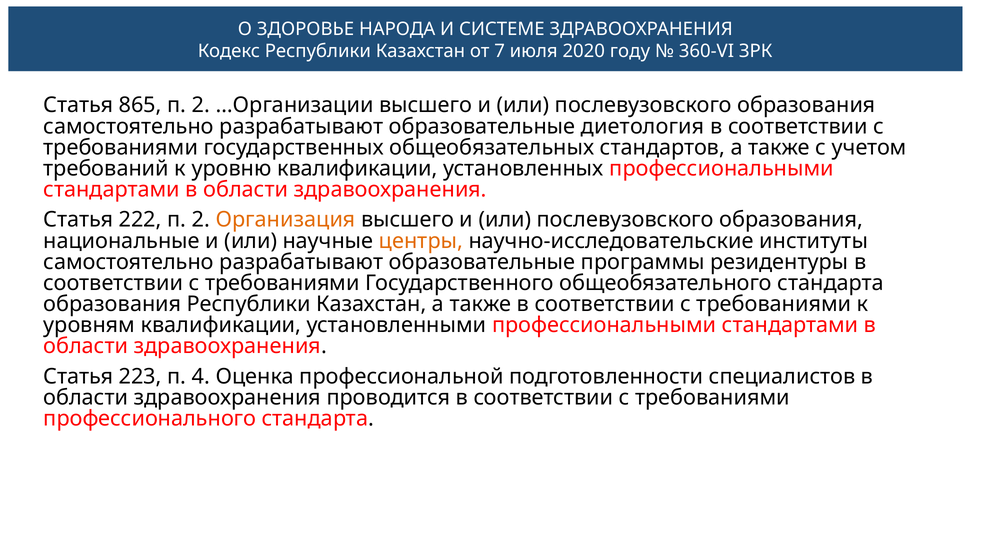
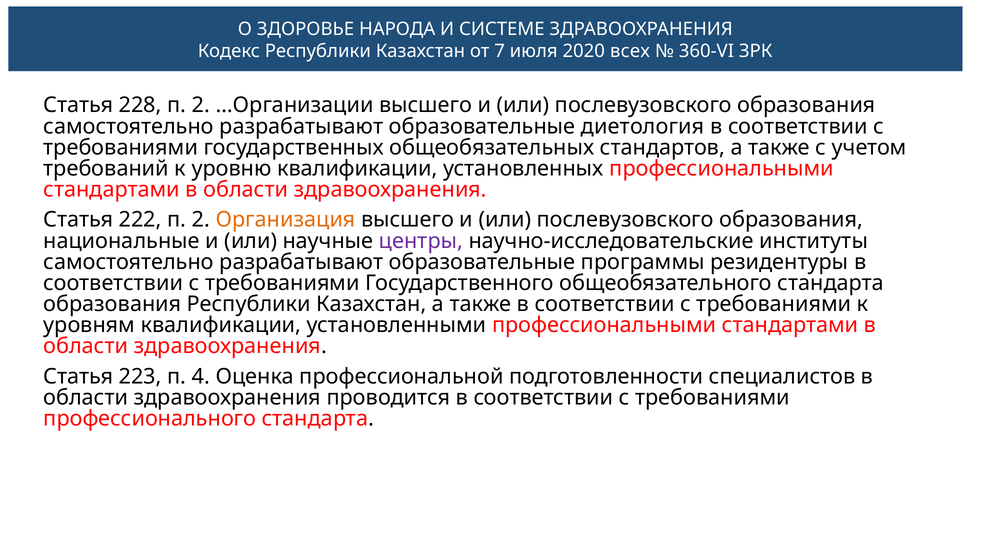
году: году -> всех (630, 51)
865: 865 -> 228 (140, 105)
центры colour: orange -> purple (421, 241)
